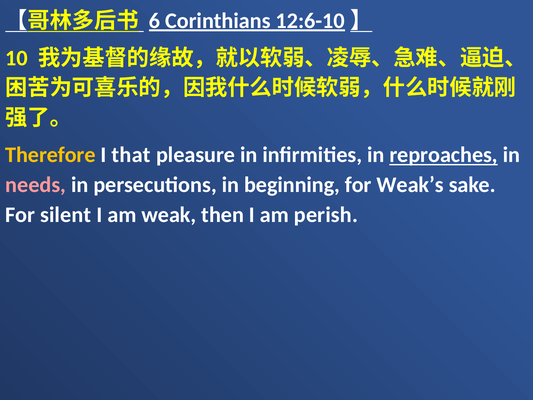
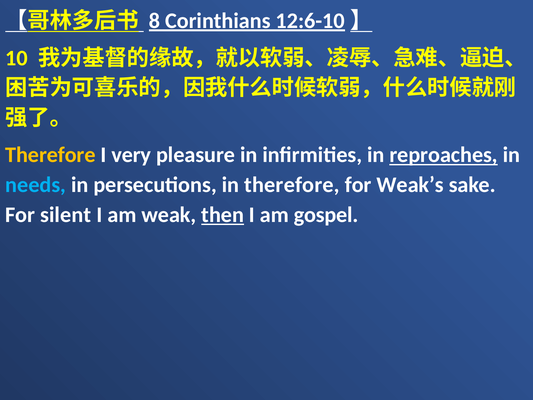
6: 6 -> 8 (155, 21)
that: that -> very (131, 155)
needs colour: pink -> light blue (36, 185)
in beginning: beginning -> therefore (292, 185)
then underline: none -> present (223, 215)
perish: perish -> gospel (326, 215)
